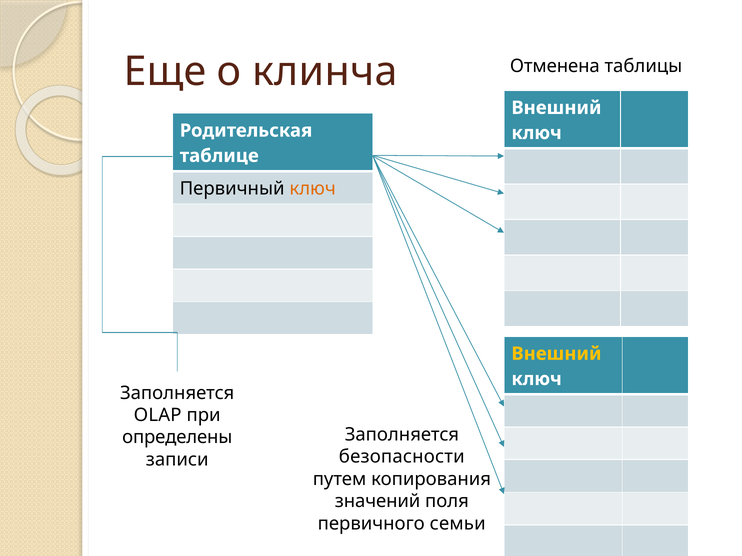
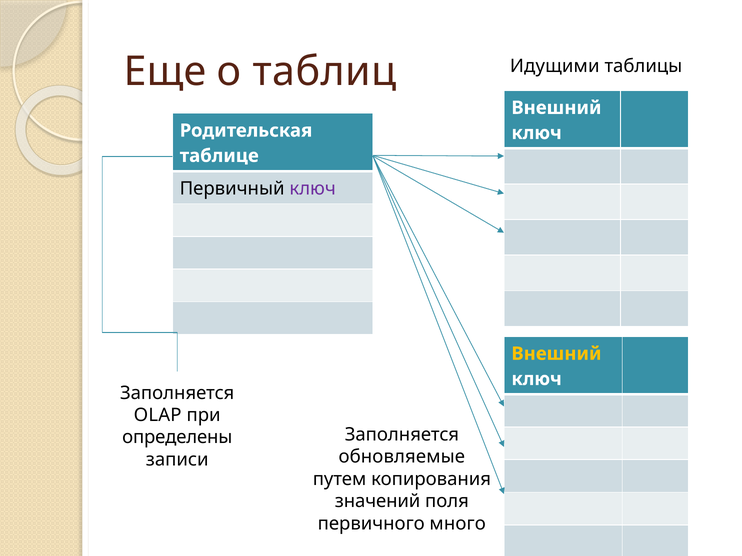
клинча: клинча -> таблиц (325, 72)
Отменена: Отменена -> Идущими (555, 66)
ключ colour: orange -> purple (313, 189)
безопасности: безопасности -> обновляемые (402, 457)
семьи: семьи -> много (458, 524)
